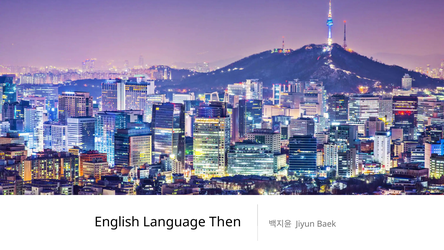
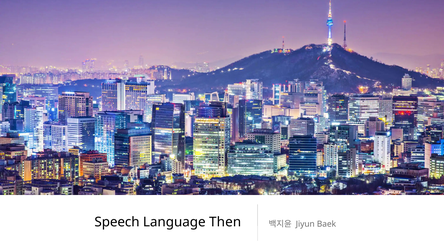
English: English -> Speech (117, 222)
